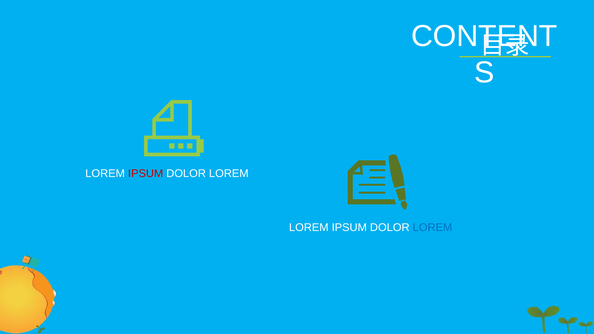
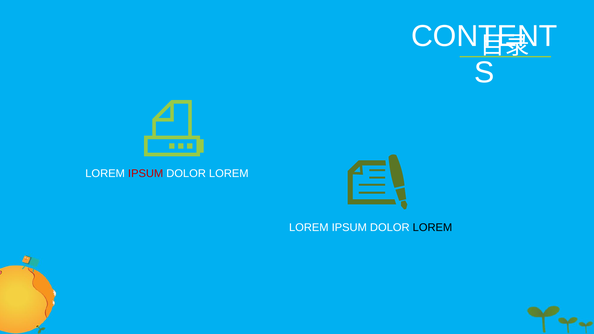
LOREM colour: blue -> black (432, 227)
